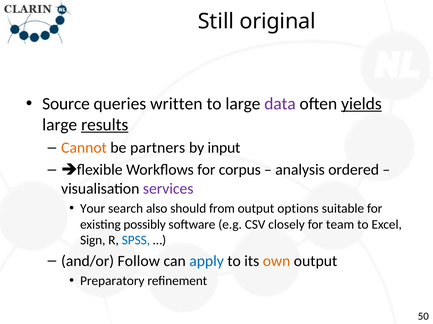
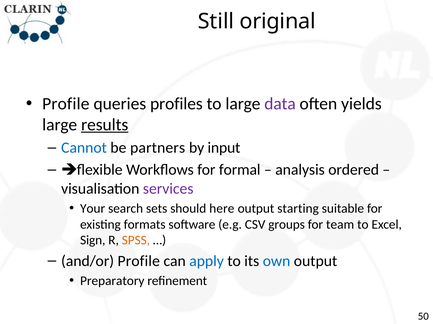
Source: Source -> Profile (66, 104)
written: written -> profiles (176, 104)
yields underline: present -> none (361, 104)
Cannot colour: orange -> blue (84, 148)
corpus: corpus -> formal (240, 170)
also: also -> sets (157, 209)
from: from -> here (222, 209)
options: options -> starting (298, 209)
possibly: possibly -> formats (145, 225)
closely: closely -> groups (287, 225)
SPSS colour: blue -> orange (136, 241)
and/or Follow: Follow -> Profile (139, 262)
own colour: orange -> blue (277, 262)
